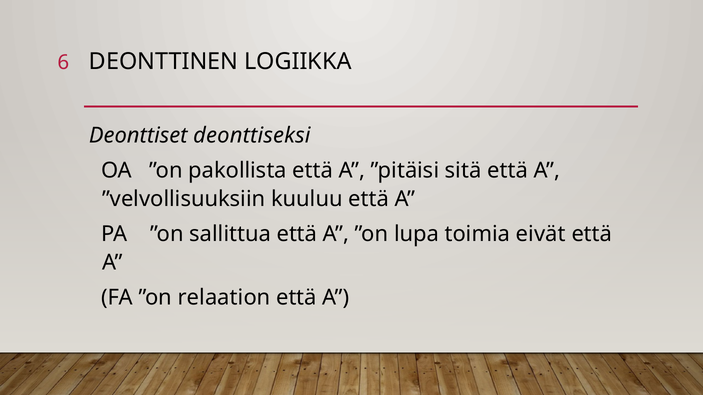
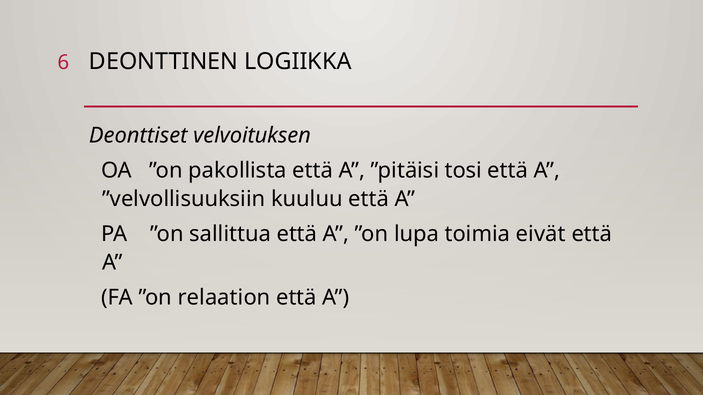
deonttiseksi: deonttiseksi -> velvoituksen (252, 136)
sitä: sitä -> tosi (463, 171)
